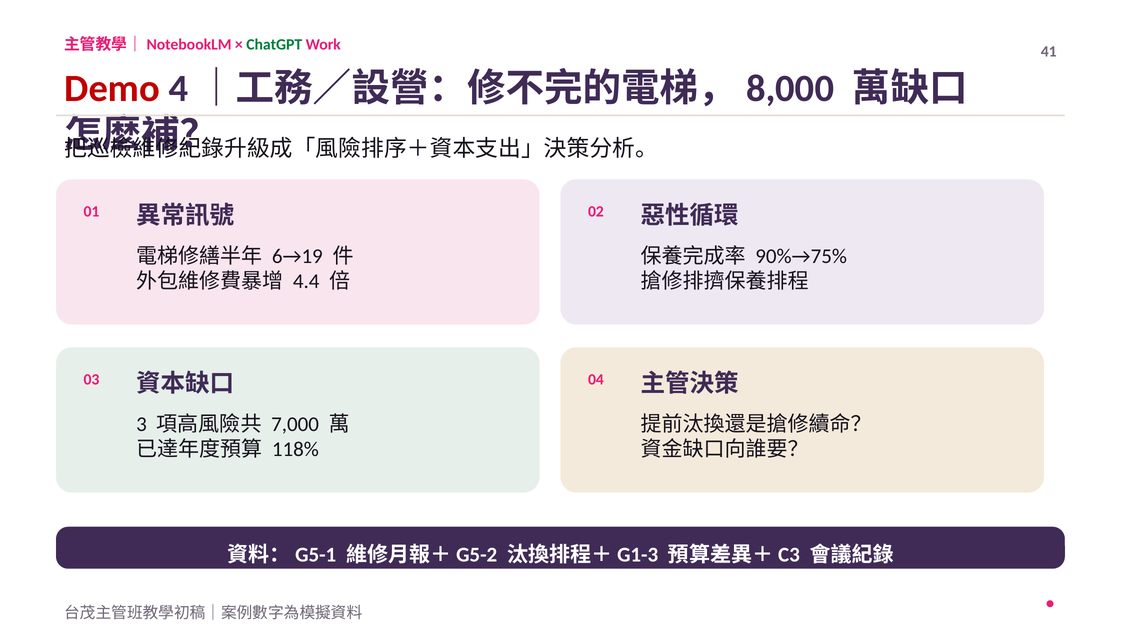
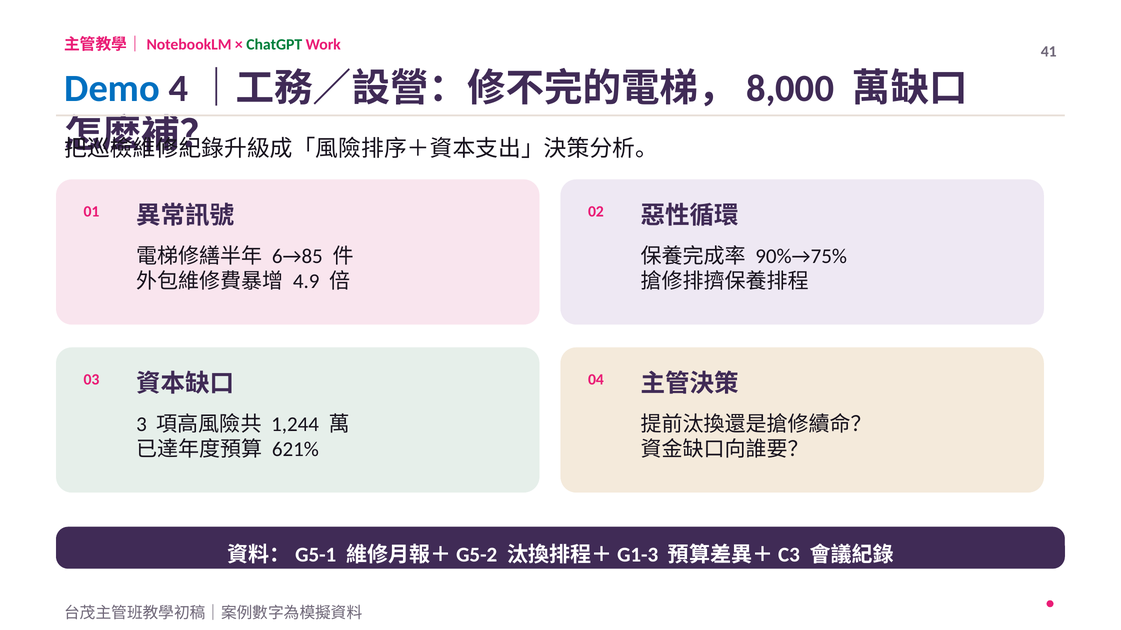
Demo colour: red -> blue (112, 89)
6→19: 6→19 -> 6→85 (297, 256)
4.4: 4.4 -> 4.9 (306, 282)
7,000: 7,000 -> 1,244 (295, 425)
118%: 118% -> 621% (295, 450)
